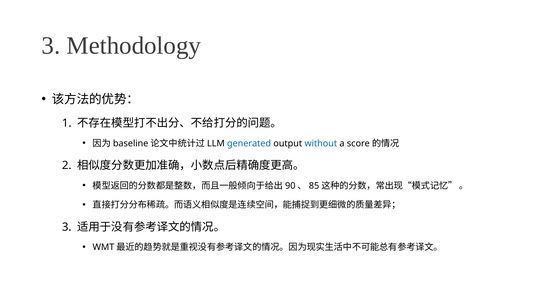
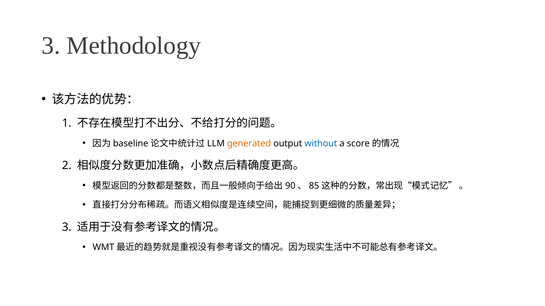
generated colour: blue -> orange (249, 144)
